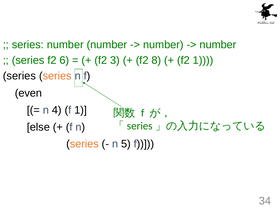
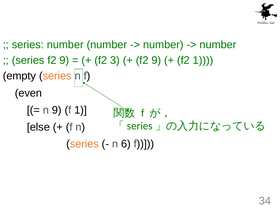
series f2 6: 6 -> 9 (64, 60)
8: 8 -> 9 (156, 60)
series: series -> empty (19, 76)
n 4: 4 -> 9 (57, 110)
5: 5 -> 6 (126, 144)
